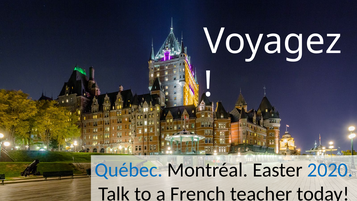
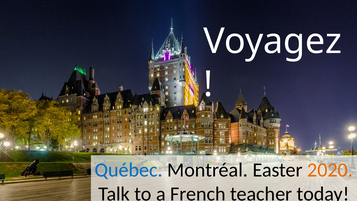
2020 colour: blue -> orange (330, 170)
